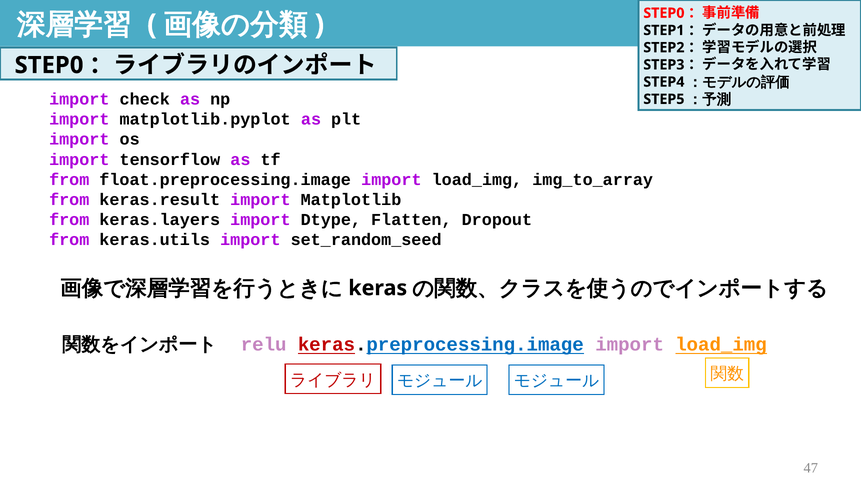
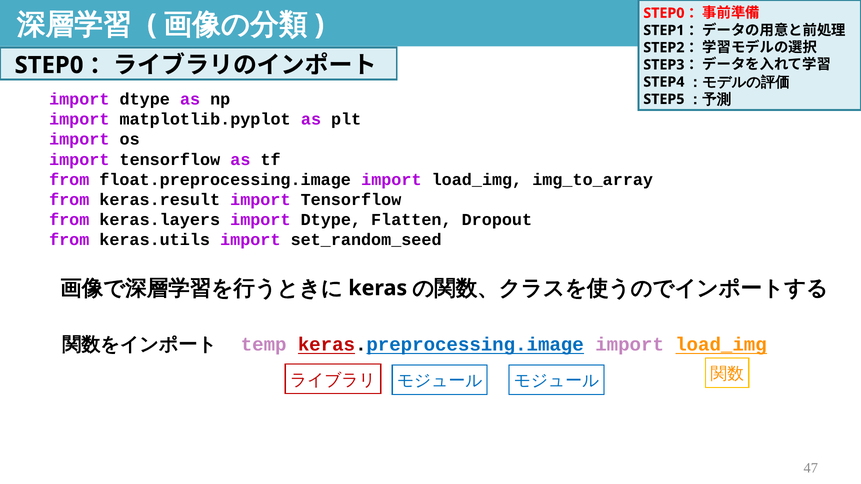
check: check -> dtype (145, 99)
Matplotlib: Matplotlib -> Tensorflow (351, 200)
relu: relu -> temp (264, 344)
